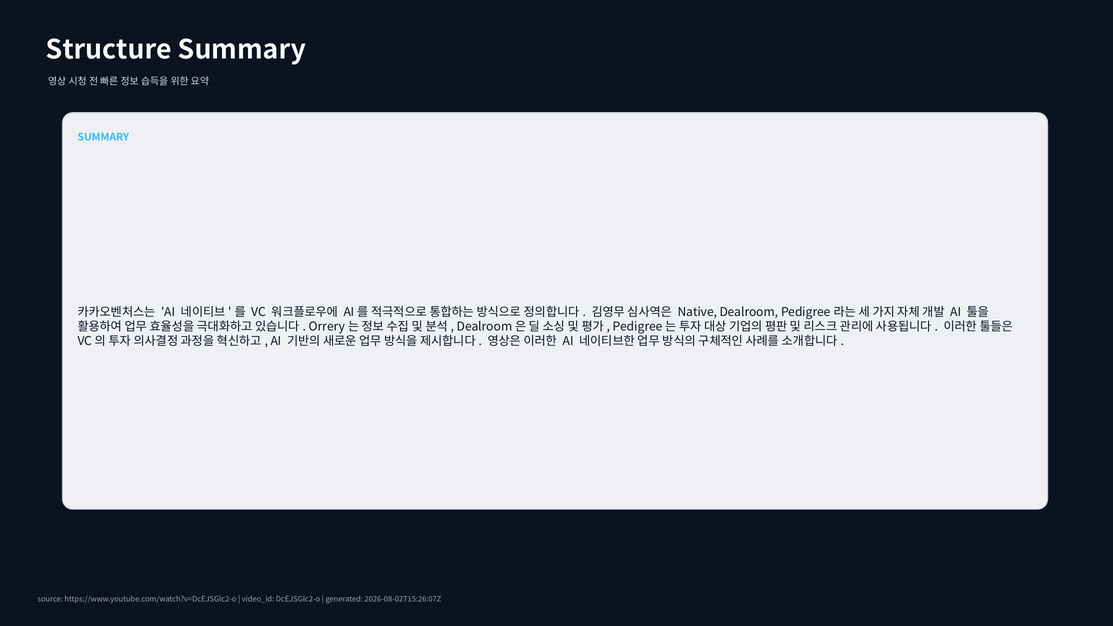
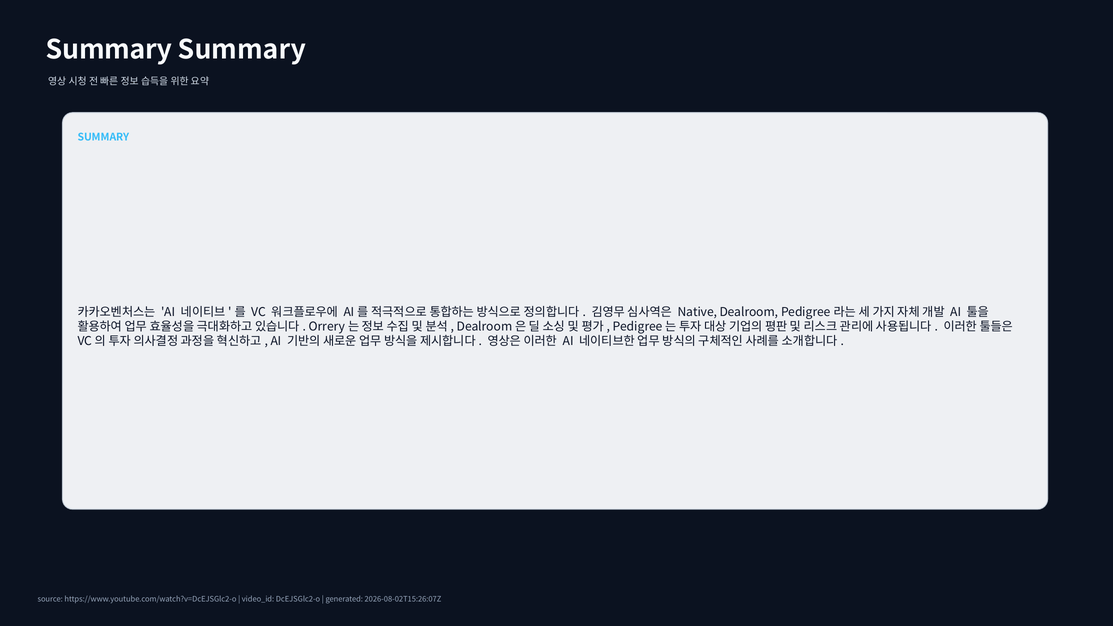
Structure: Structure -> Summary (109, 50)
